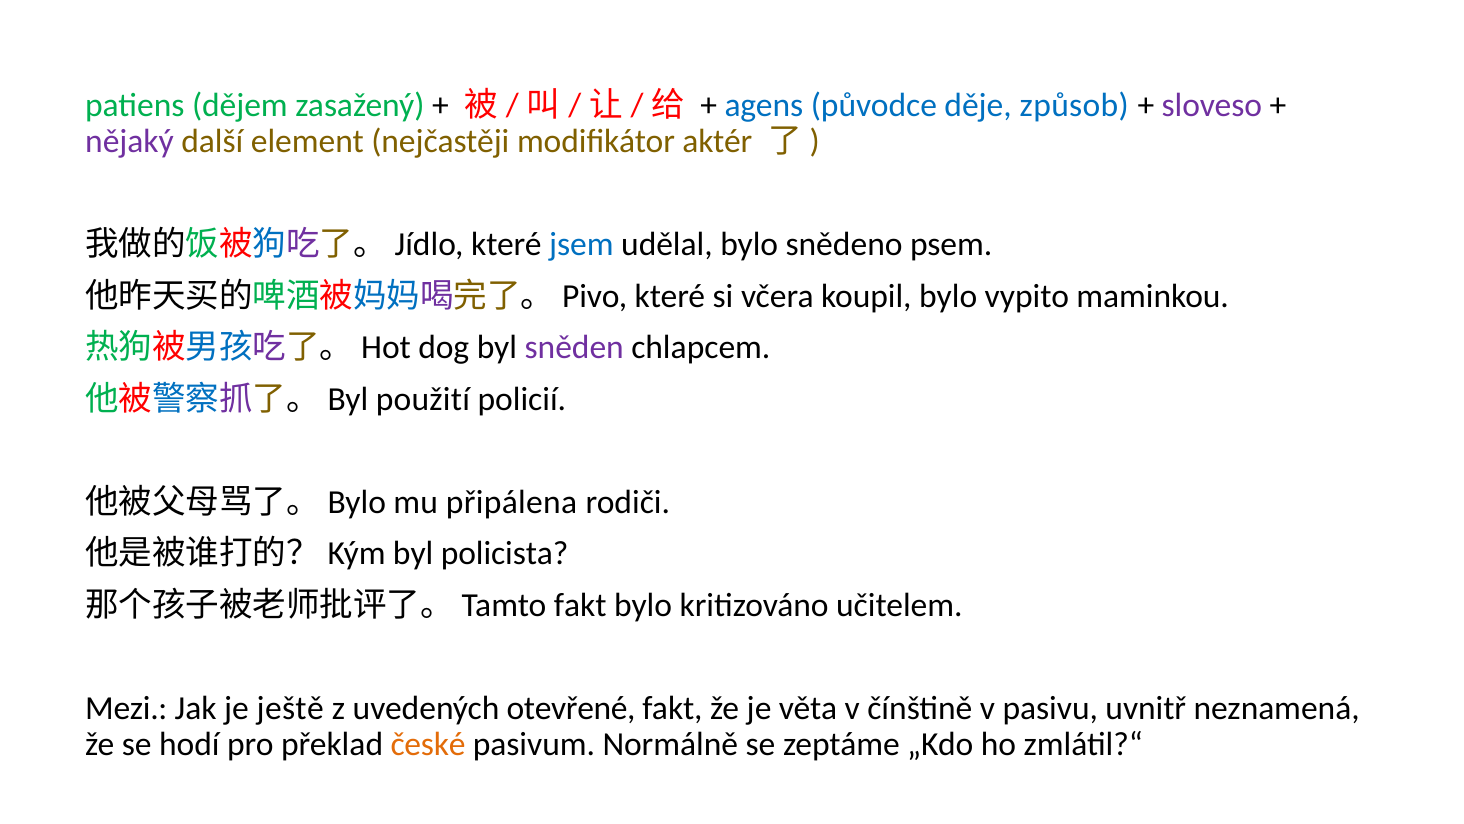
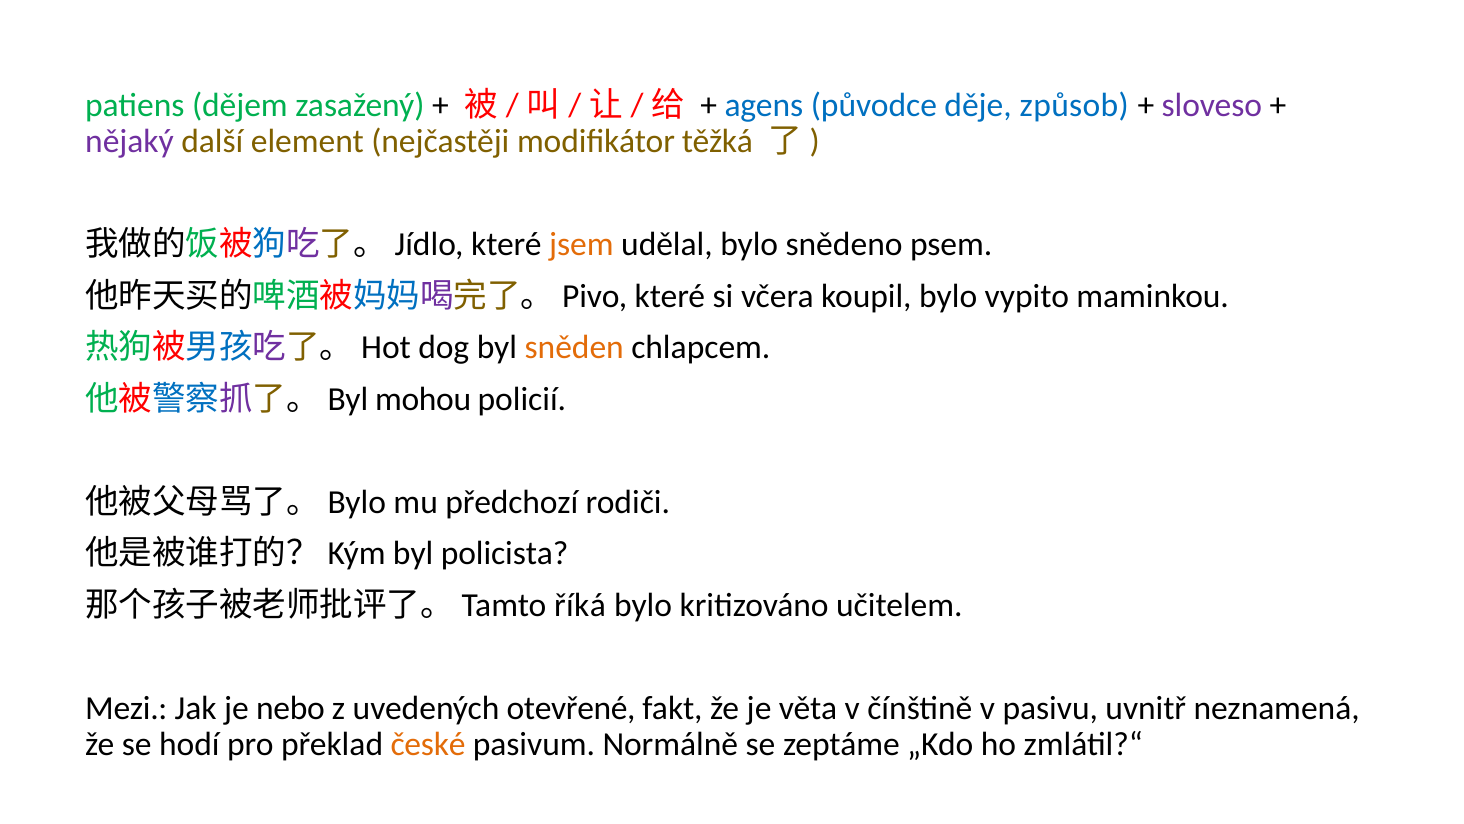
aktér: aktér -> těžká (717, 142)
jsem colour: blue -> orange (581, 244)
sněden colour: purple -> orange (574, 347)
použití: použití -> mohou (423, 399)
připálena: připálena -> předchozí (512, 502)
fakt: fakt -> říká (580, 605)
ještě: ještě -> nebo (290, 708)
